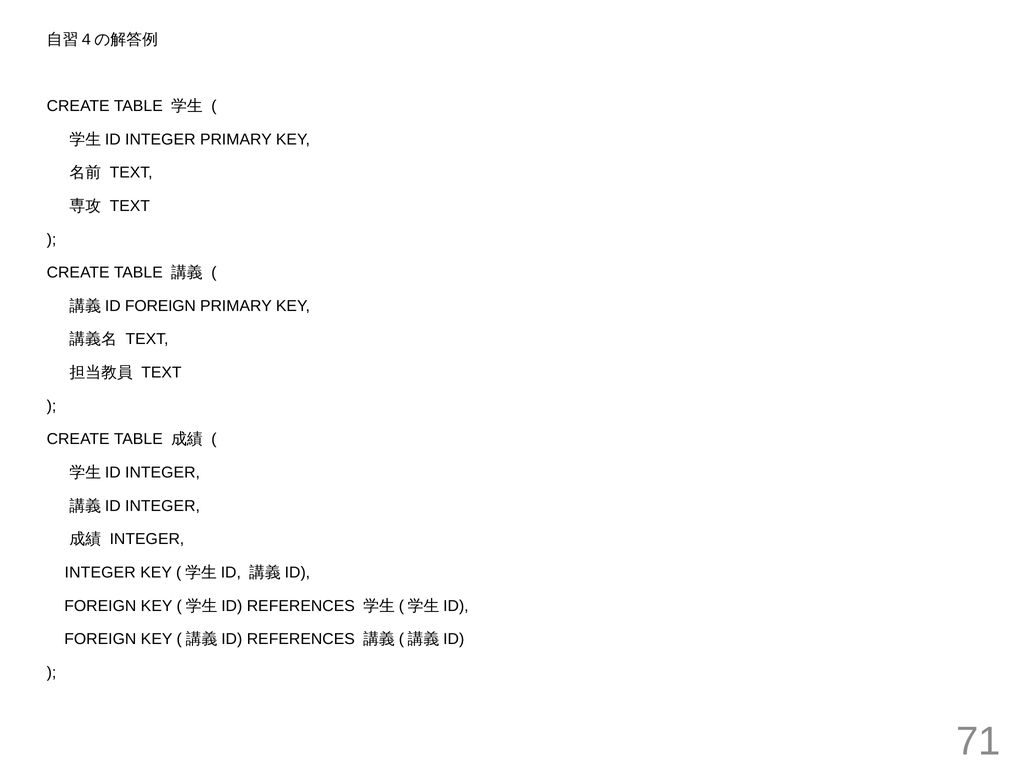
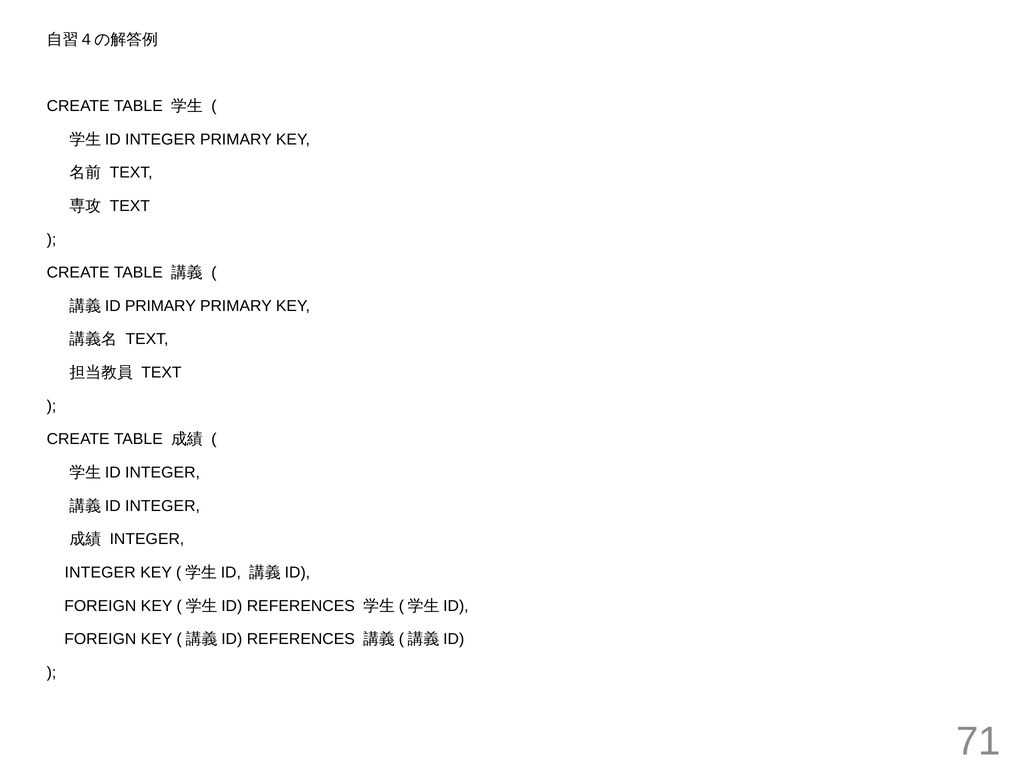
FOREIGN: FOREIGN -> PRIMARY (160, 306)
